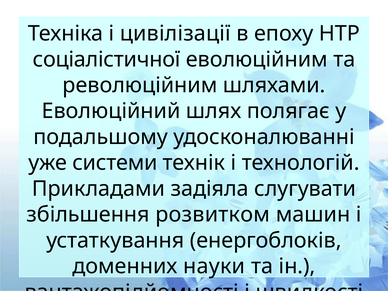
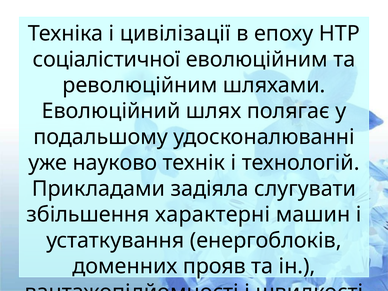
системи: системи -> науково (115, 163)
розвитком: розвитком -> характерні (213, 215)
науки: науки -> прояв (214, 266)
